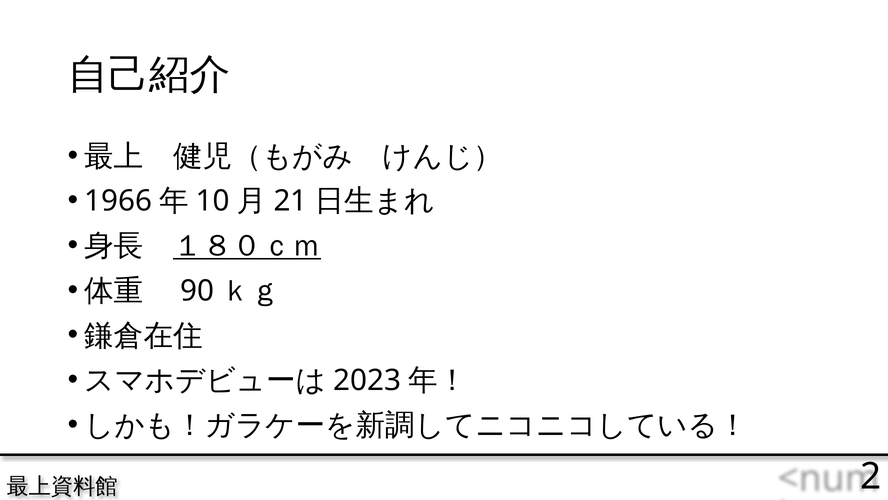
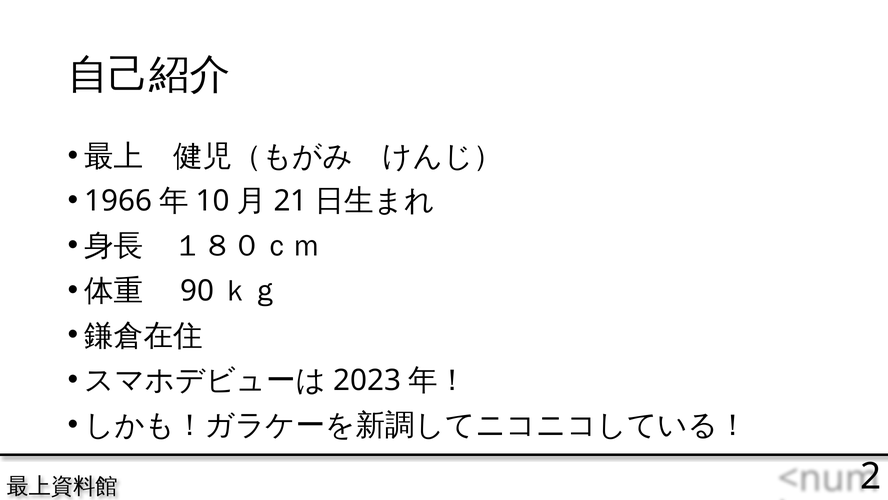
１８０ｃｍ underline: present -> none (247, 246)
